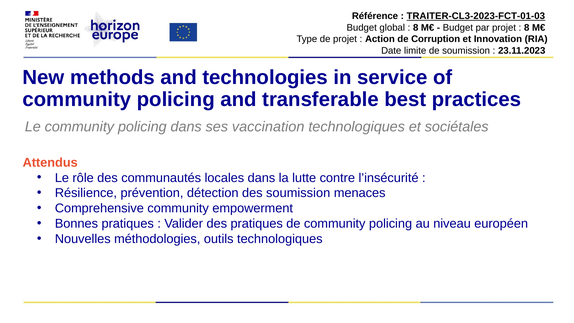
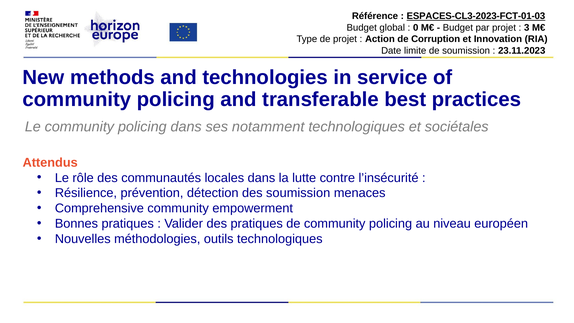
TRAITER-CL3-2023-FCT-01-03: TRAITER-CL3-2023-FCT-01-03 -> ESPACES-CL3-2023-FCT-01-03 (476, 16)
8: 8 -> 0 (416, 28)
8: 8 -> 3 (527, 28)
vaccination: vaccination -> notamment (268, 127)
